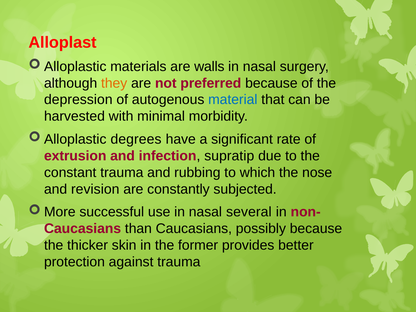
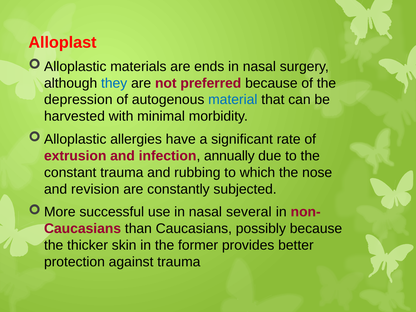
walls: walls -> ends (209, 66)
they colour: orange -> blue (114, 83)
degrees: degrees -> allergies (136, 139)
supratip: supratip -> annually (229, 156)
